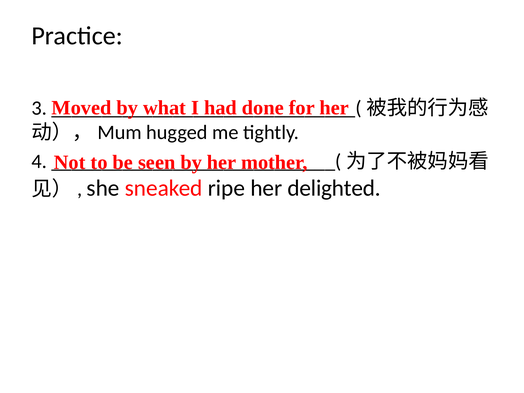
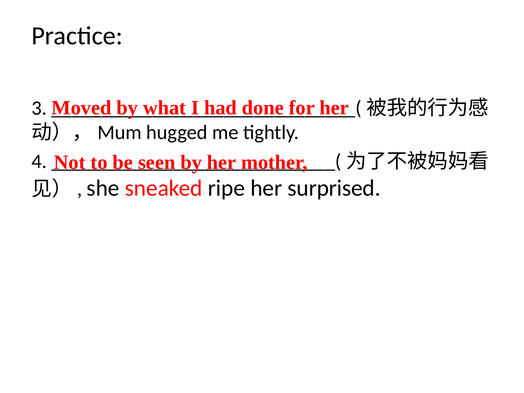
delighted: delighted -> surprised (334, 188)
